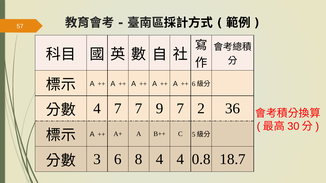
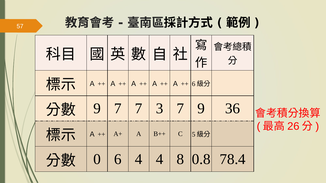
4: 4 -> 9 (97, 109)
9: 9 -> 3 (160, 109)
7 2: 2 -> 9 (201, 109)
30: 30 -> 26 (293, 127)
3: 3 -> 0 (97, 159)
6 8: 8 -> 4 (139, 159)
4 4: 4 -> 8 (180, 159)
18.7: 18.7 -> 78.4 (233, 159)
